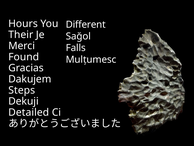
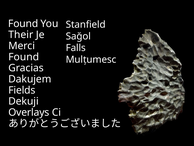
Hours: Hours -> Found (23, 24)
Different: Different -> Stanfield (86, 24)
Steps: Steps -> Fields (22, 90)
Detailed: Detailed -> Overlays (29, 112)
